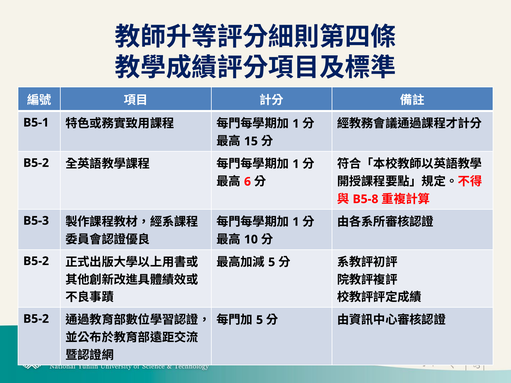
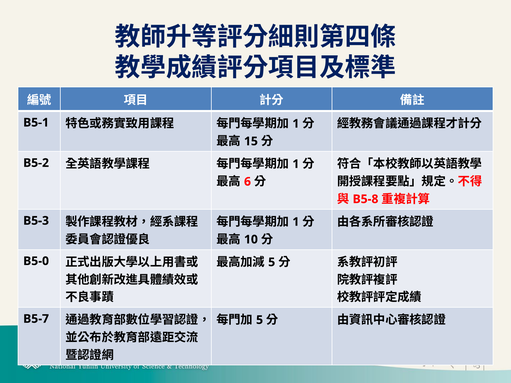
B5-2: B5-2 -> B5-0 (36, 261)
B5-2: B5-2 -> B5-7 (36, 319)
